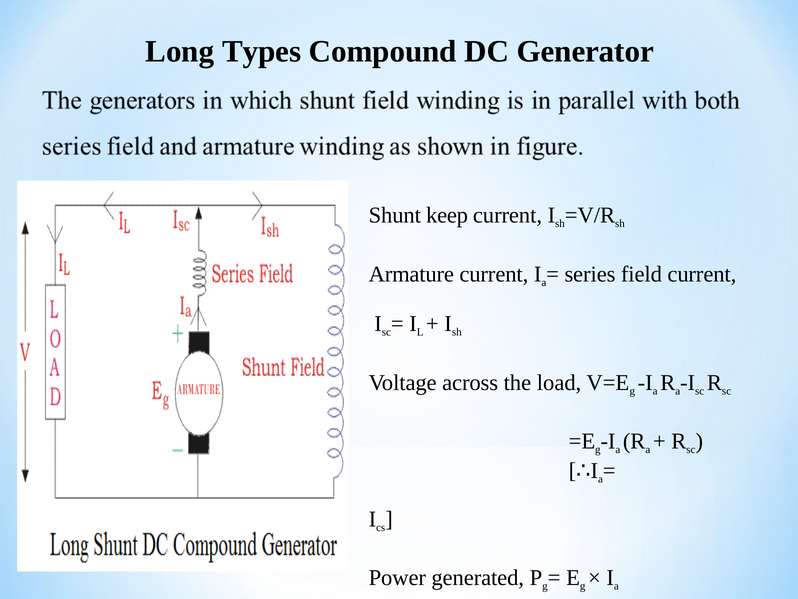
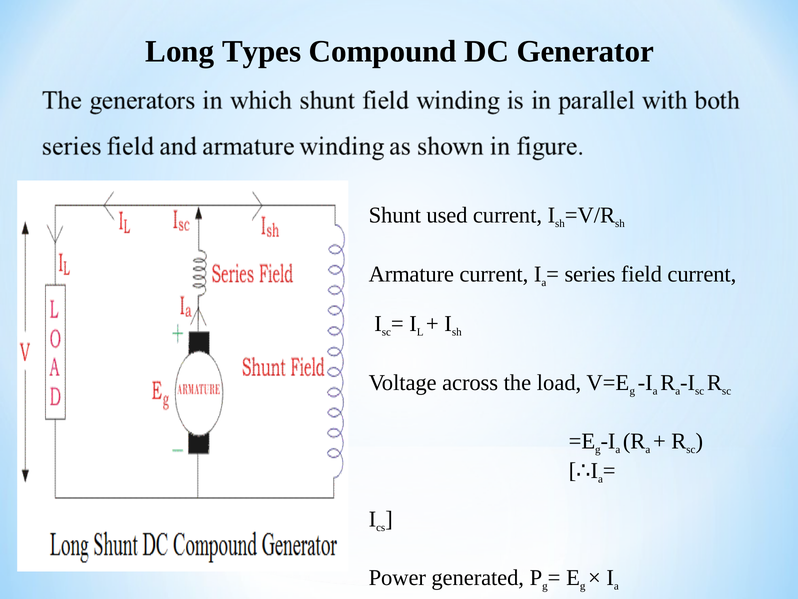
keep: keep -> used (447, 215)
